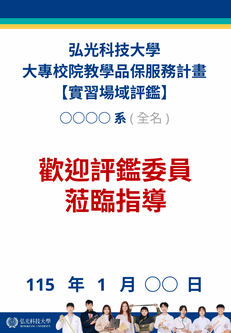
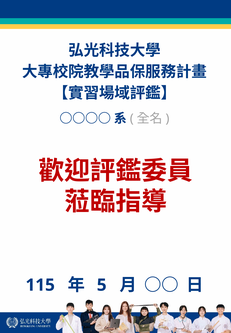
1: 1 -> 5 (102, 286)
